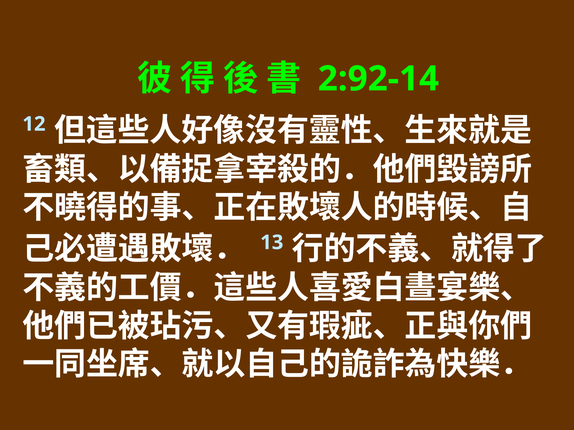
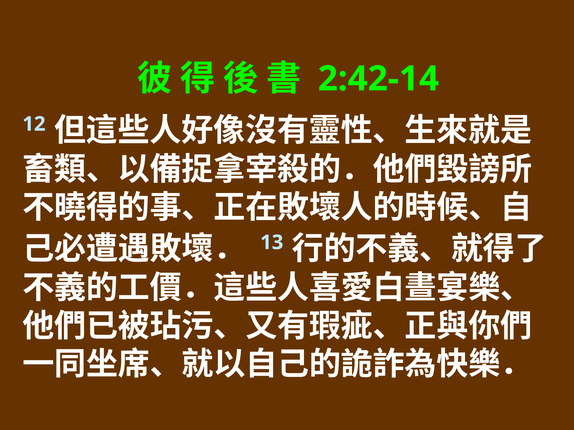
2:92-14: 2:92-14 -> 2:42-14 (378, 79)
